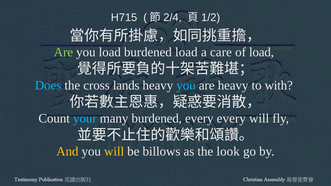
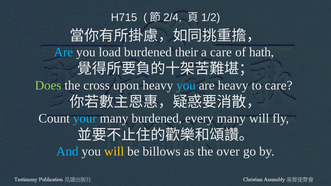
Are colour: light green -> light blue (63, 52)
burdened load: load -> their (186, 52)
of load: load -> hath (261, 52)
Does colour: light blue -> light green (48, 85)
lands: lands -> upon (126, 85)
to with: with -> care (279, 85)
every every: every -> many (231, 119)
And colour: yellow -> light blue (67, 152)
look: look -> over (228, 152)
